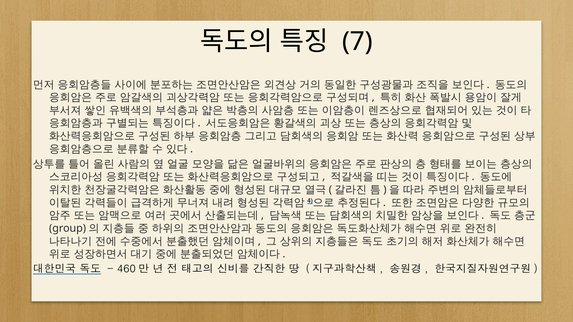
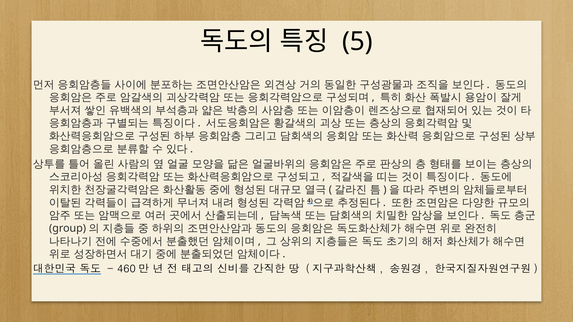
7: 7 -> 5 (357, 42)
